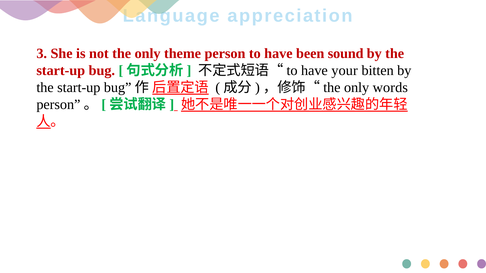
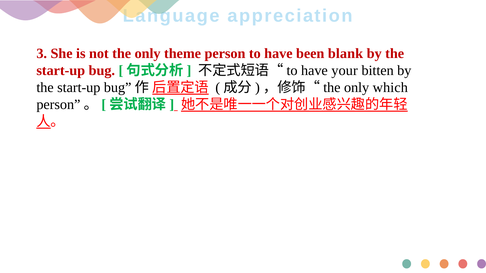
sound: sound -> blank (345, 53)
words: words -> which (390, 87)
